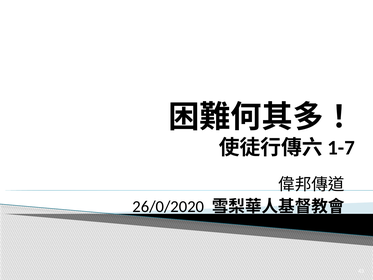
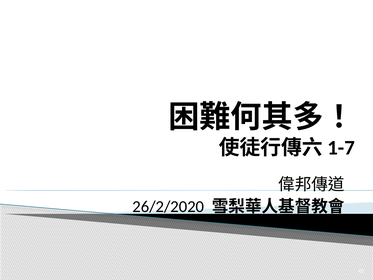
26/0/2020: 26/0/2020 -> 26/2/2020 (168, 206)
